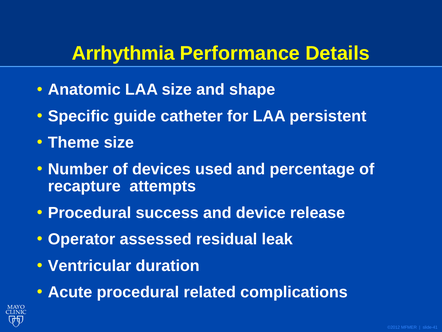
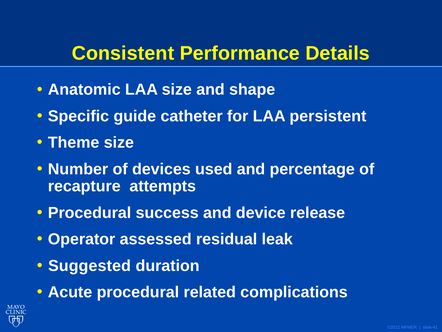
Arrhythmia: Arrhythmia -> Consistent (123, 53)
Ventricular: Ventricular -> Suggested (89, 265)
